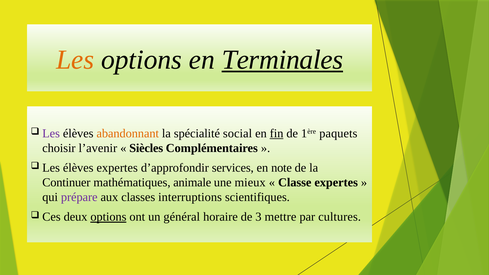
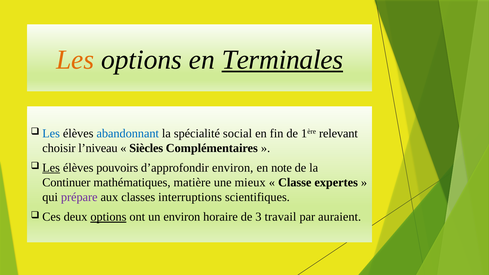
Les colour: purple -> blue (51, 133)
abandonnant colour: orange -> blue (128, 133)
fin underline: present -> none (277, 133)
paquets: paquets -> relevant (338, 133)
l’avenir: l’avenir -> l’niveau (98, 148)
Les underline: none -> present (51, 168)
élèves expertes: expertes -> pouvoirs (117, 168)
d’approfondir services: services -> environ (233, 168)
animale: animale -> matière (192, 183)
un général: général -> environ (182, 217)
mettre: mettre -> travail (280, 217)
cultures: cultures -> auraient (340, 217)
